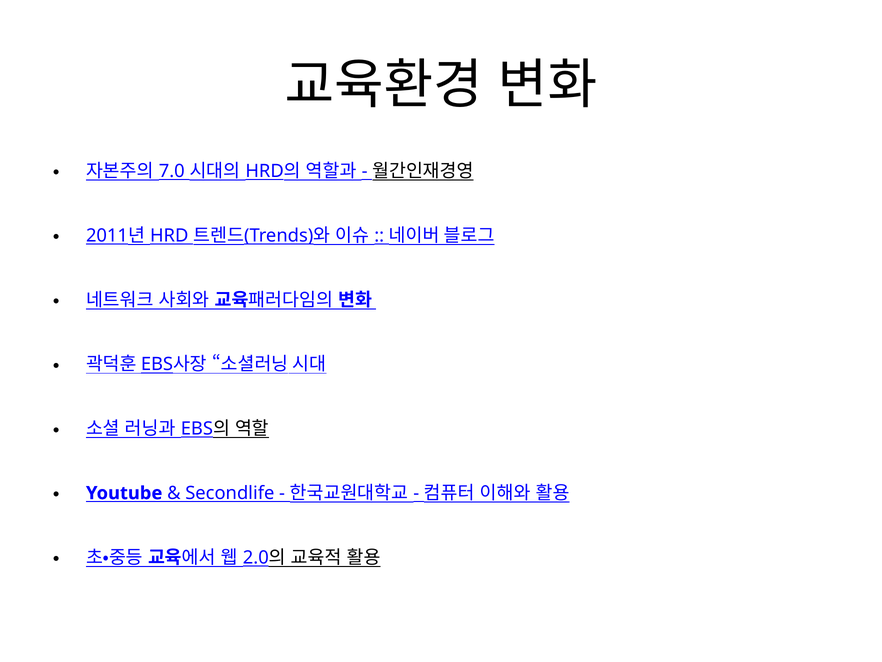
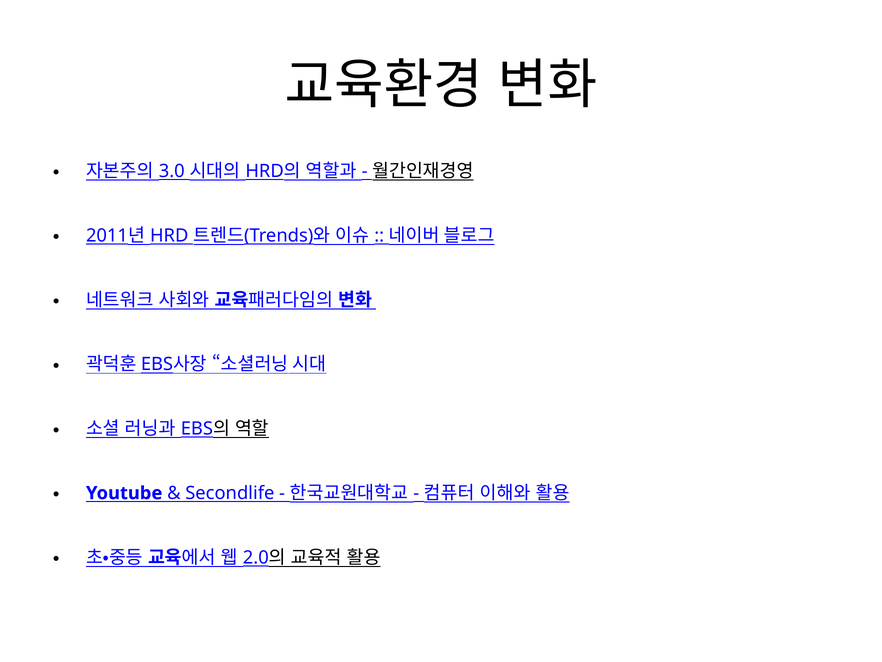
7.0: 7.0 -> 3.0 (172, 171)
